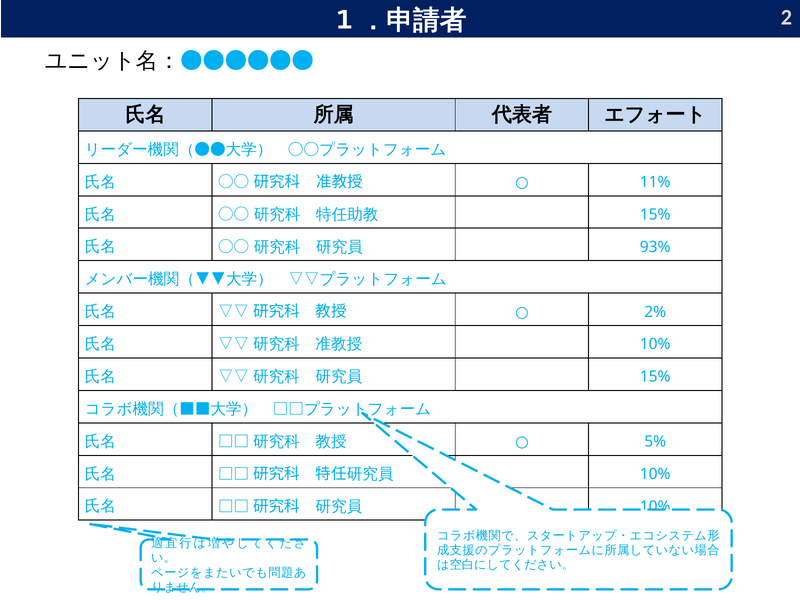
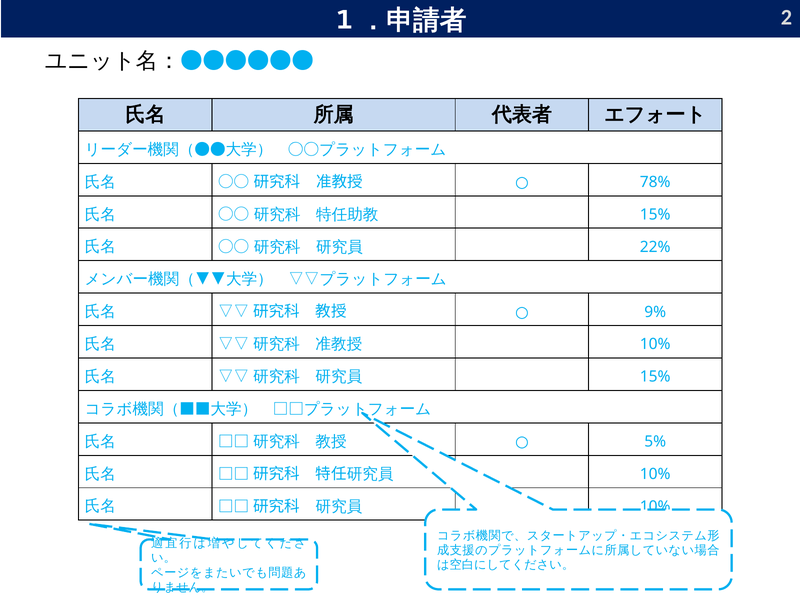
11%: 11% -> 78% (655, 182)
93%: 93% -> 22% (655, 247)
2%: 2% -> 9% (655, 312)
